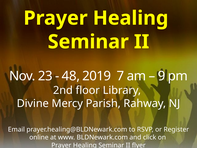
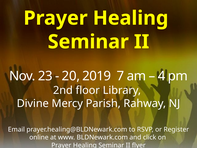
48: 48 -> 20 (71, 76)
9: 9 -> 4 (162, 76)
